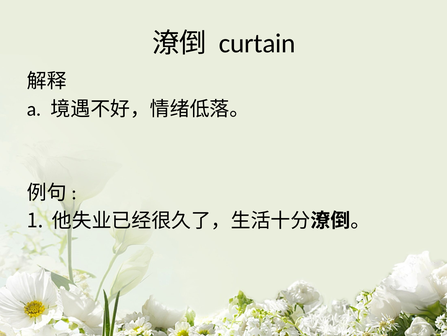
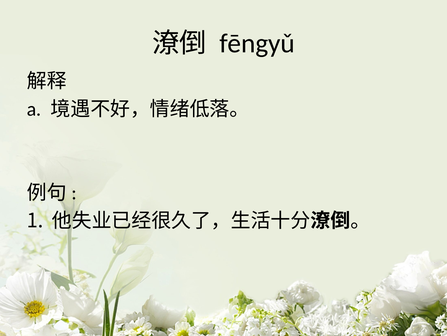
curtain: curtain -> fēngyǔ (257, 43)
